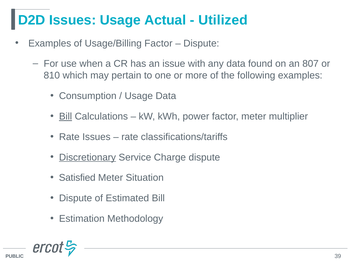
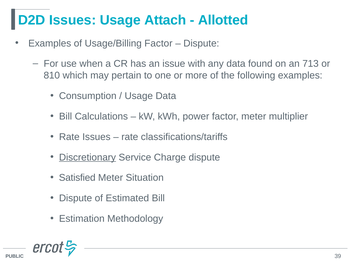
Actual: Actual -> Attach (165, 20)
Utilized: Utilized -> Allotted (223, 20)
807: 807 -> 713 (311, 64)
Bill underline: present -> none (66, 117)
